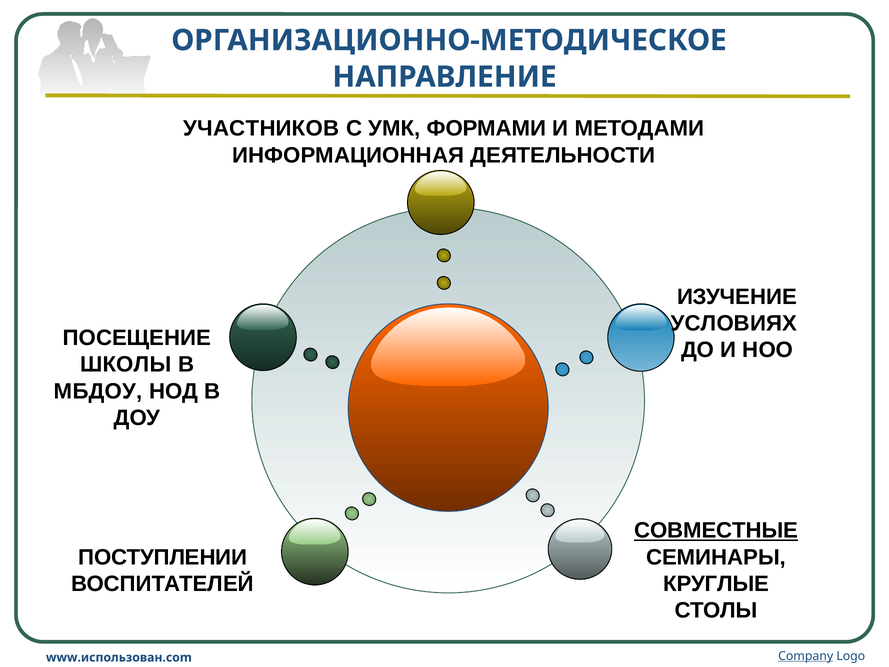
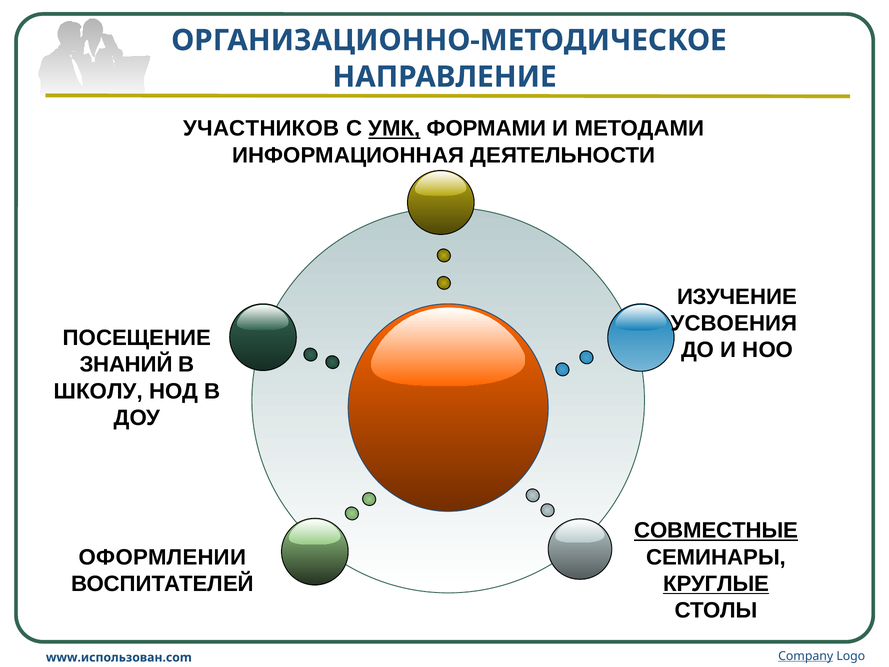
УМК underline: none -> present (394, 129)
УСЛОВИЯХ: УСЛОВИЯХ -> УСВОЕНИЯ (734, 323)
ШКОЛЫ: ШКОЛЫ -> ЗНАНИЙ (126, 364)
МБДОУ: МБДОУ -> ШКОЛУ (98, 391)
ПОСТУПЛЕНИИ: ПОСТУПЛЕНИИ -> ОФОРМЛЕНИИ (162, 557)
КРУГЛЫЕ underline: none -> present (716, 584)
